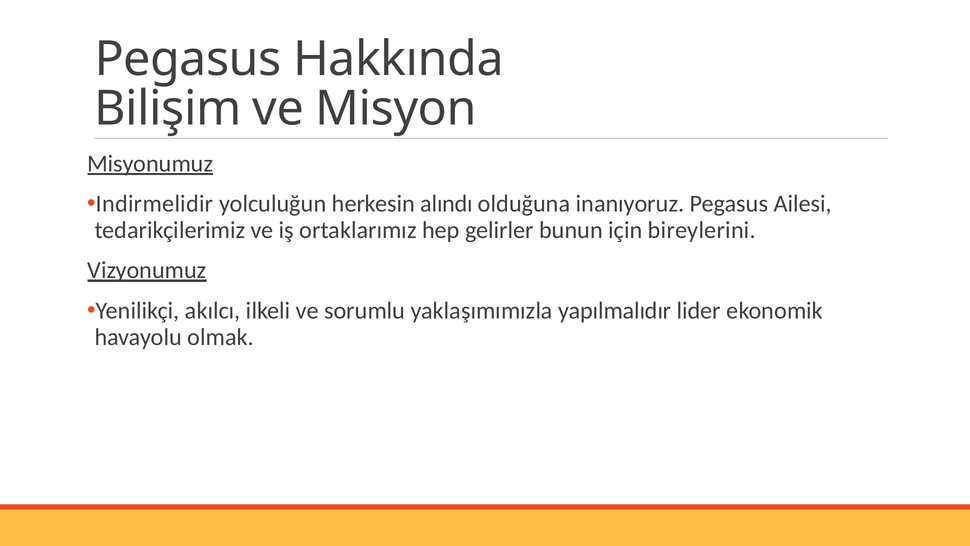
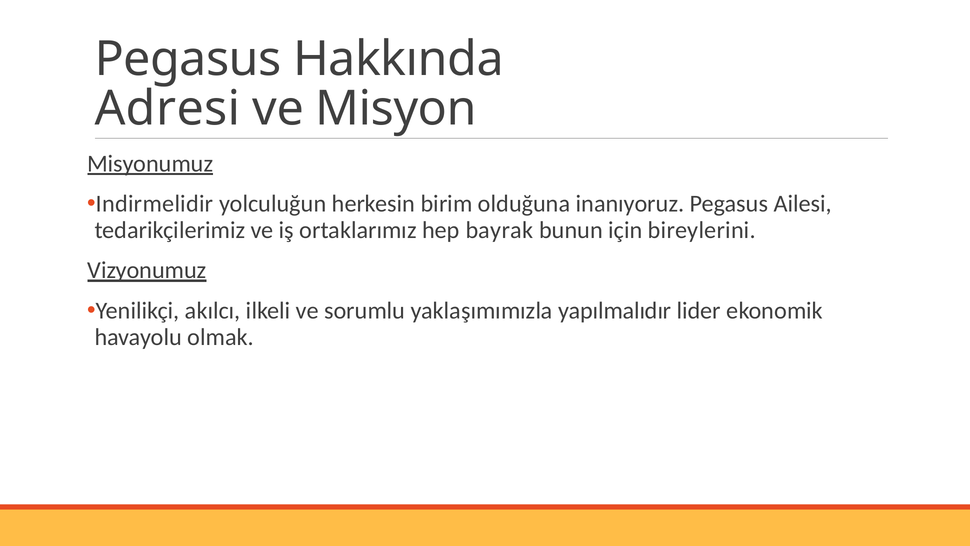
Bilişim: Bilişim -> Adresi (167, 109)
alındı: alındı -> birim (447, 204)
gelirler: gelirler -> bayrak (499, 230)
